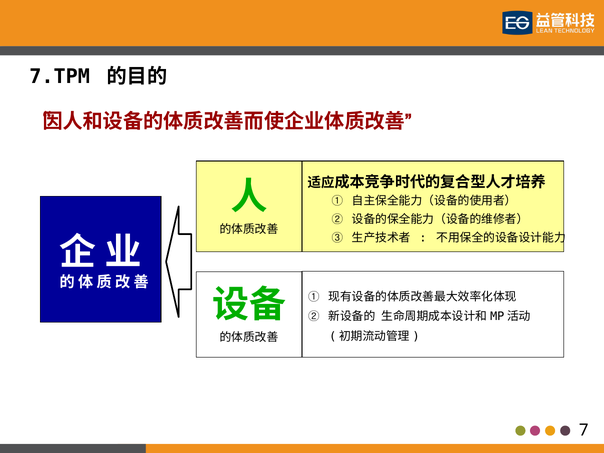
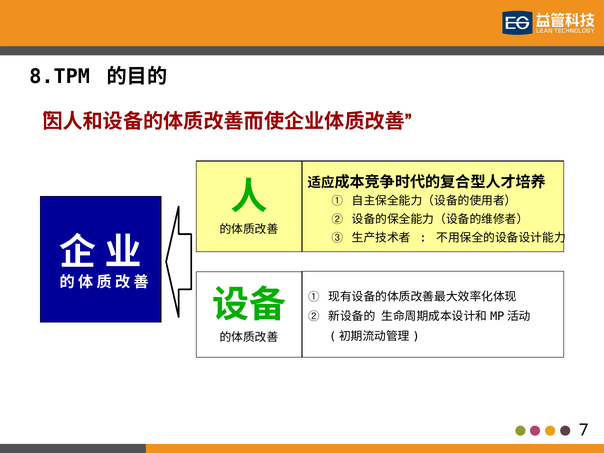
7.TPM: 7.TPM -> 8.TPM (60, 77)
